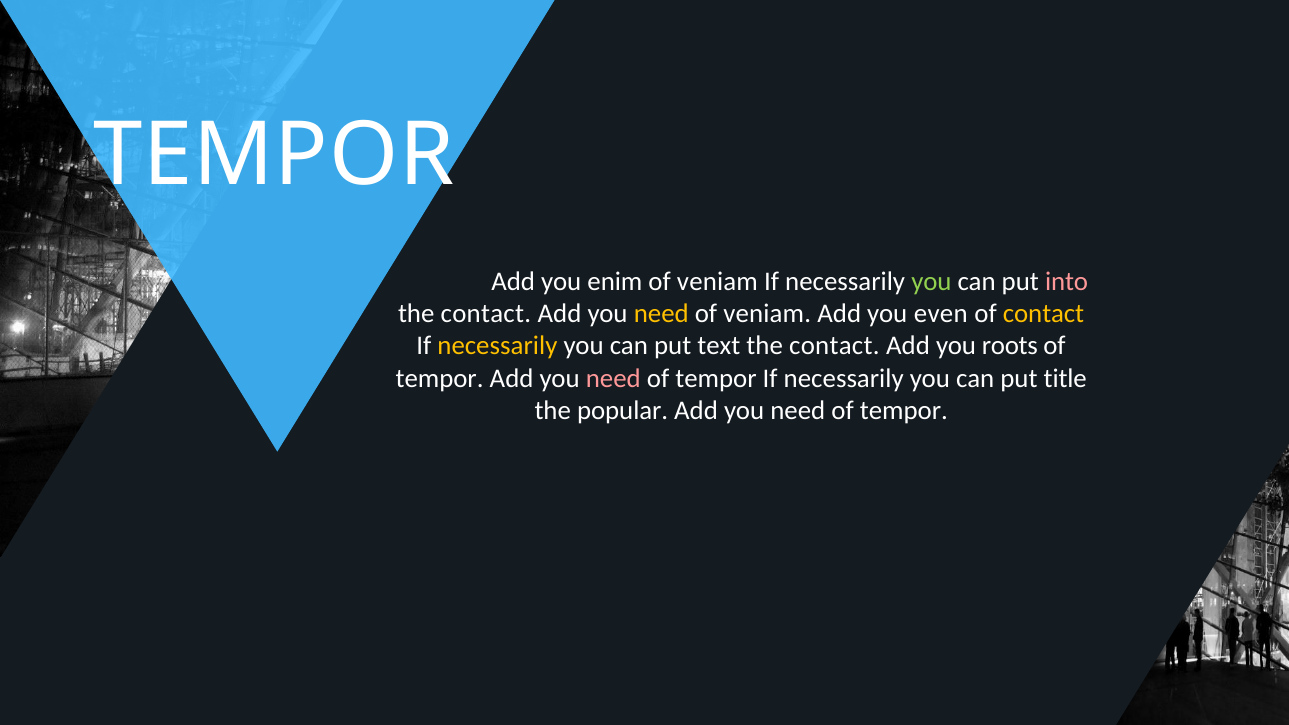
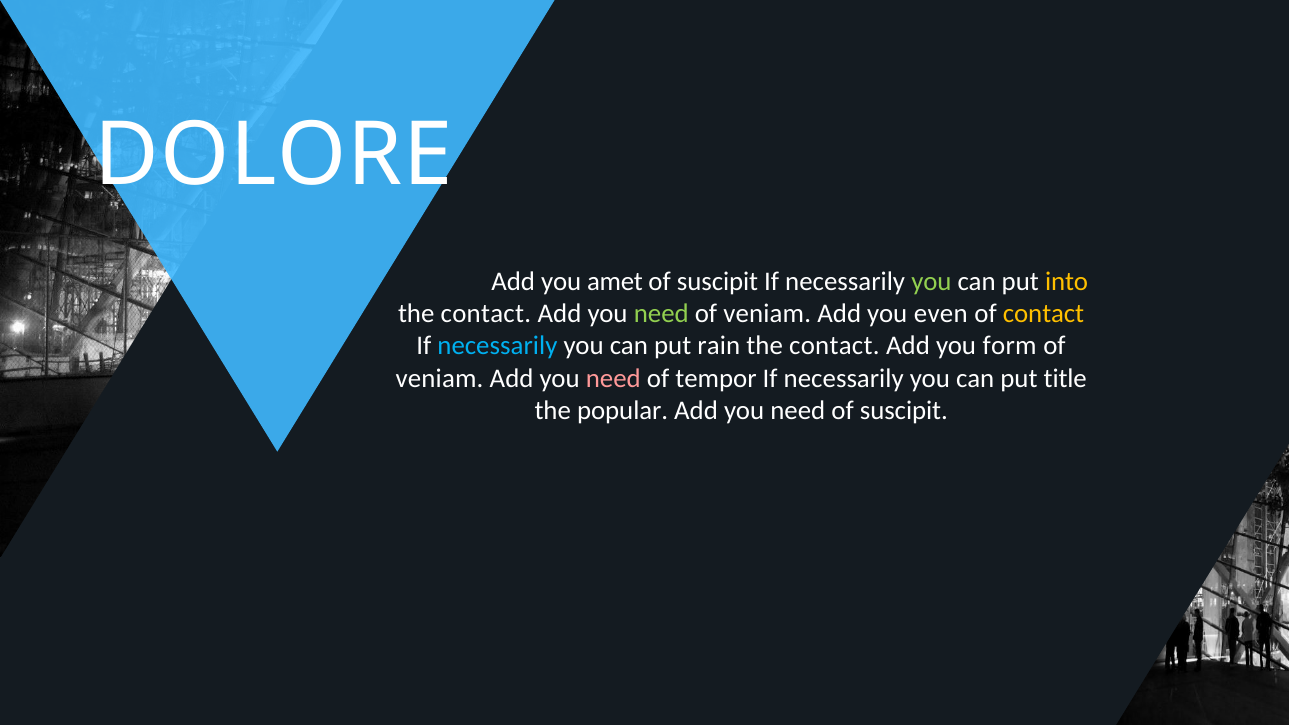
TEMPOR: TEMPOR -> DOLORE (274, 155)
enim: enim -> amet (615, 282)
veniam: veniam -> suscipit (718, 282)
into colour: pink -> yellow (1067, 282)
need colour: yellow -> light green (661, 314)
necessarily colour: yellow -> light blue (497, 346)
text: text -> rain (719, 346)
roots: roots -> form (1010, 346)
tempor: tempor -> veniam (440, 378)
tempor: tempor -> suscipit (904, 410)
